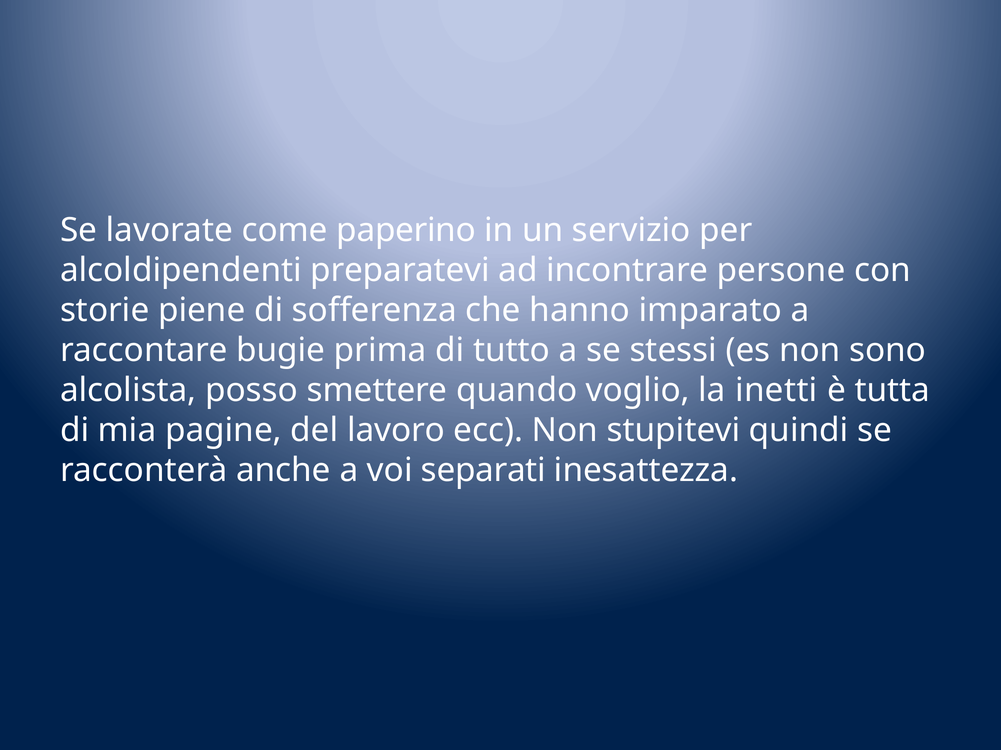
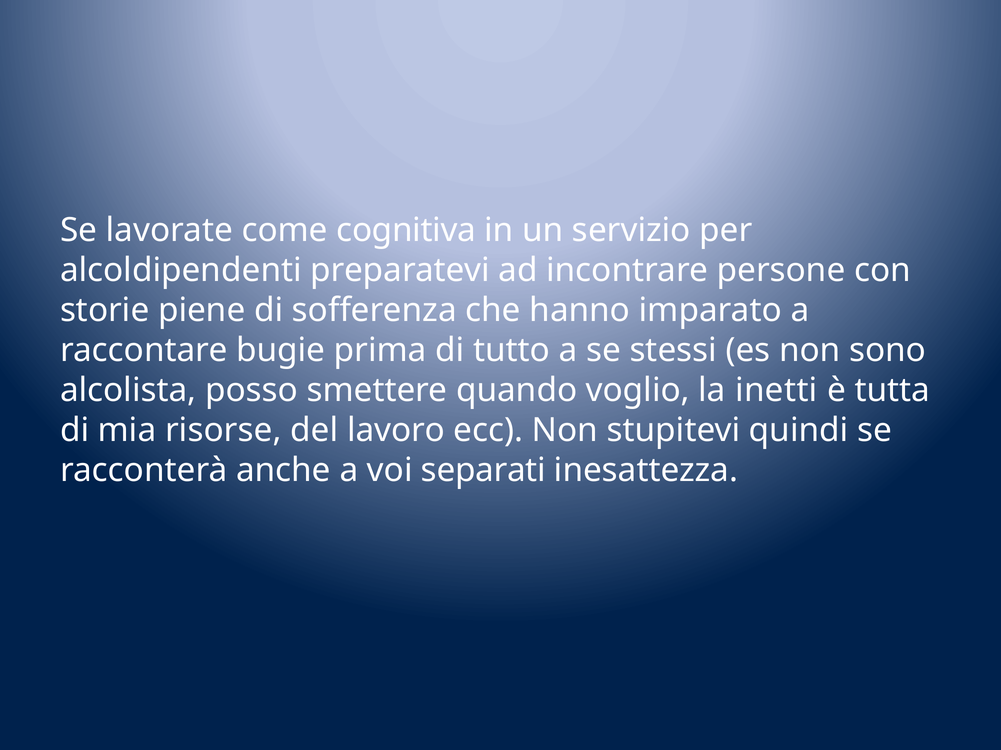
paperino: paperino -> cognitiva (406, 231)
pagine: pagine -> risorse (223, 431)
